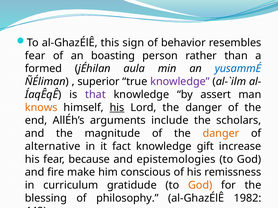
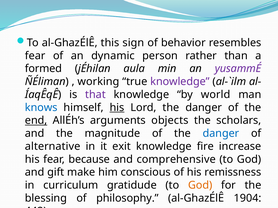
boasting: boasting -> dynamic (113, 56)
yusammÉ colour: blue -> purple (238, 69)
superior: superior -> working (98, 82)
assert: assert -> world (216, 95)
knows colour: orange -> blue (41, 108)
end underline: none -> present (36, 121)
include: include -> objects (170, 121)
danger colour: orange -> blue (221, 134)
fact: fact -> exit (122, 147)
gift: gift -> fire (205, 147)
epistemologies: epistemologies -> comprehensive (176, 160)
fire: fire -> gift (56, 173)
1982: 1982 -> 1904 (248, 199)
